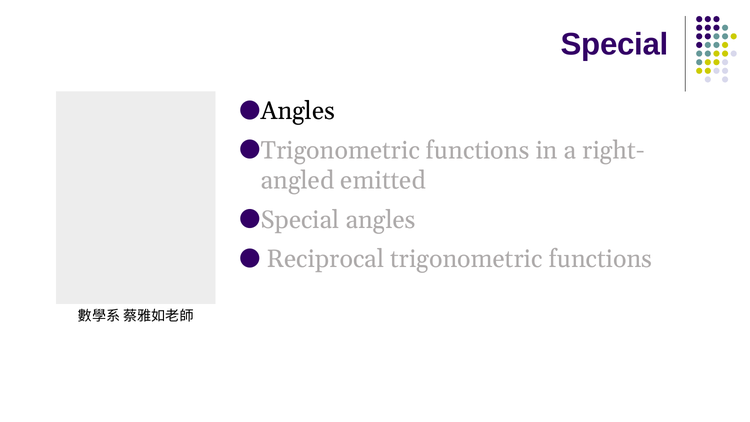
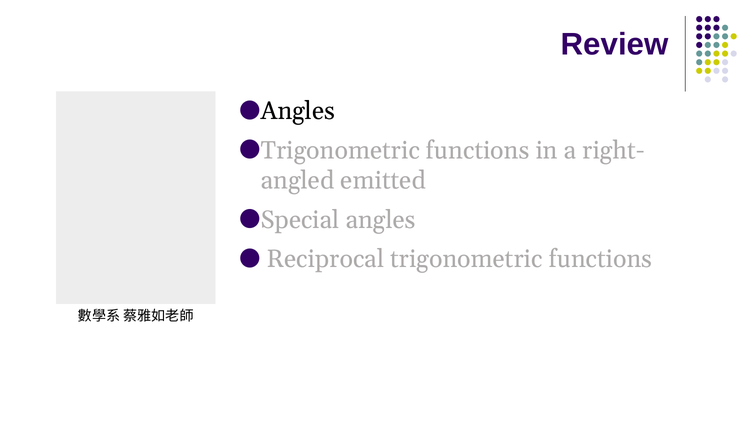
Special: Special -> Review (615, 45)
